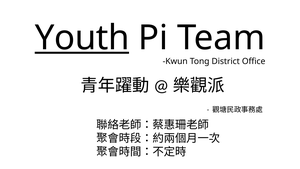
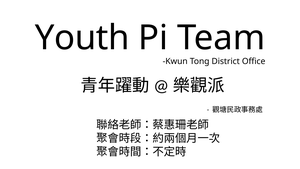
Youth underline: present -> none (82, 38)
